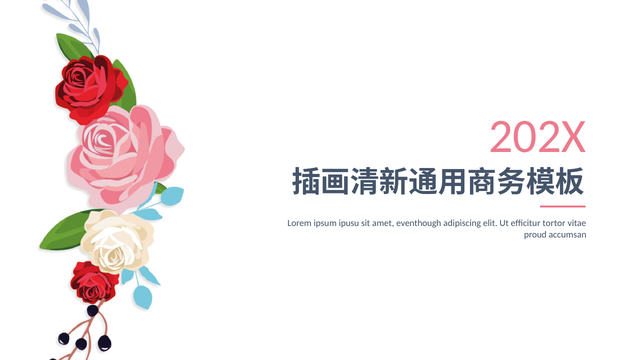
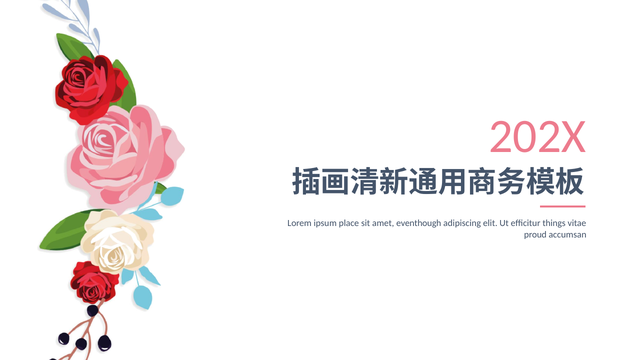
ipusu: ipusu -> place (349, 223)
tortor: tortor -> things (554, 223)
